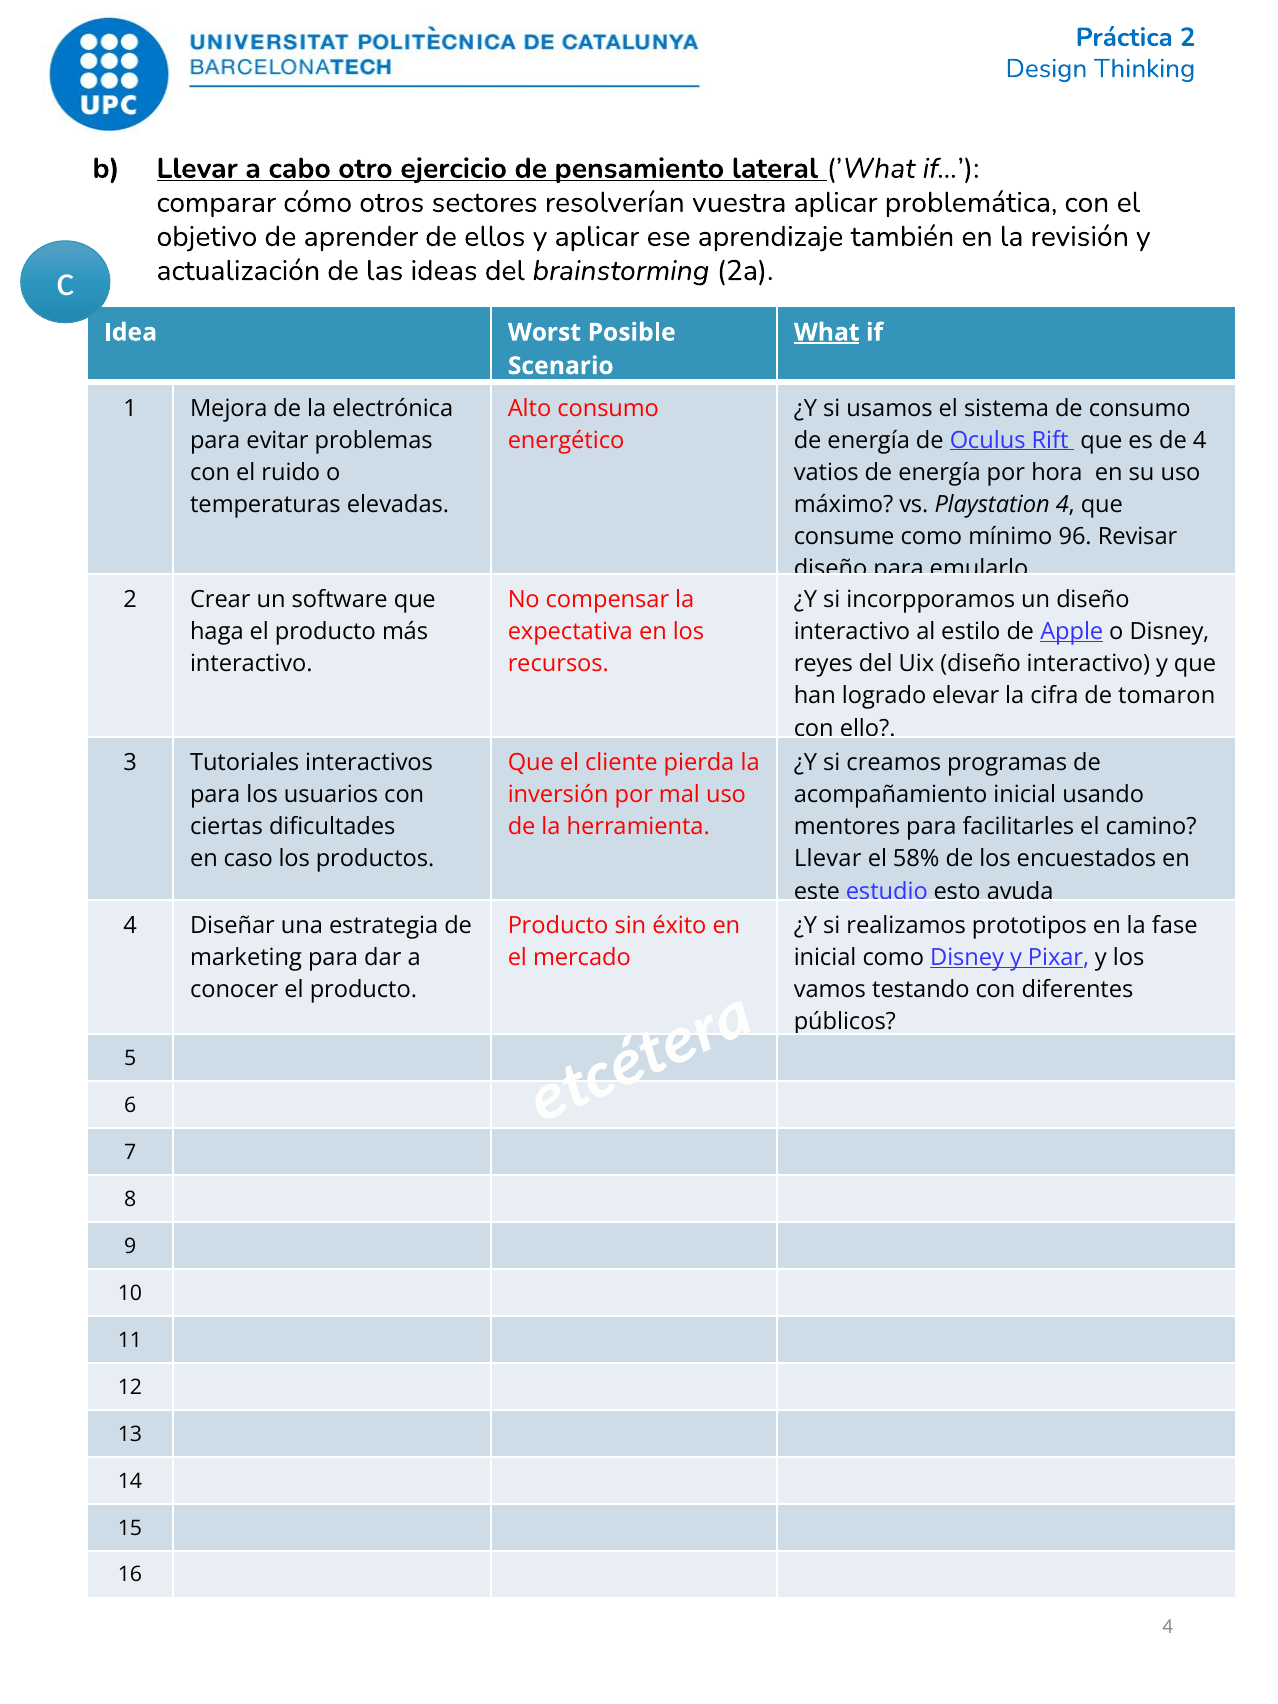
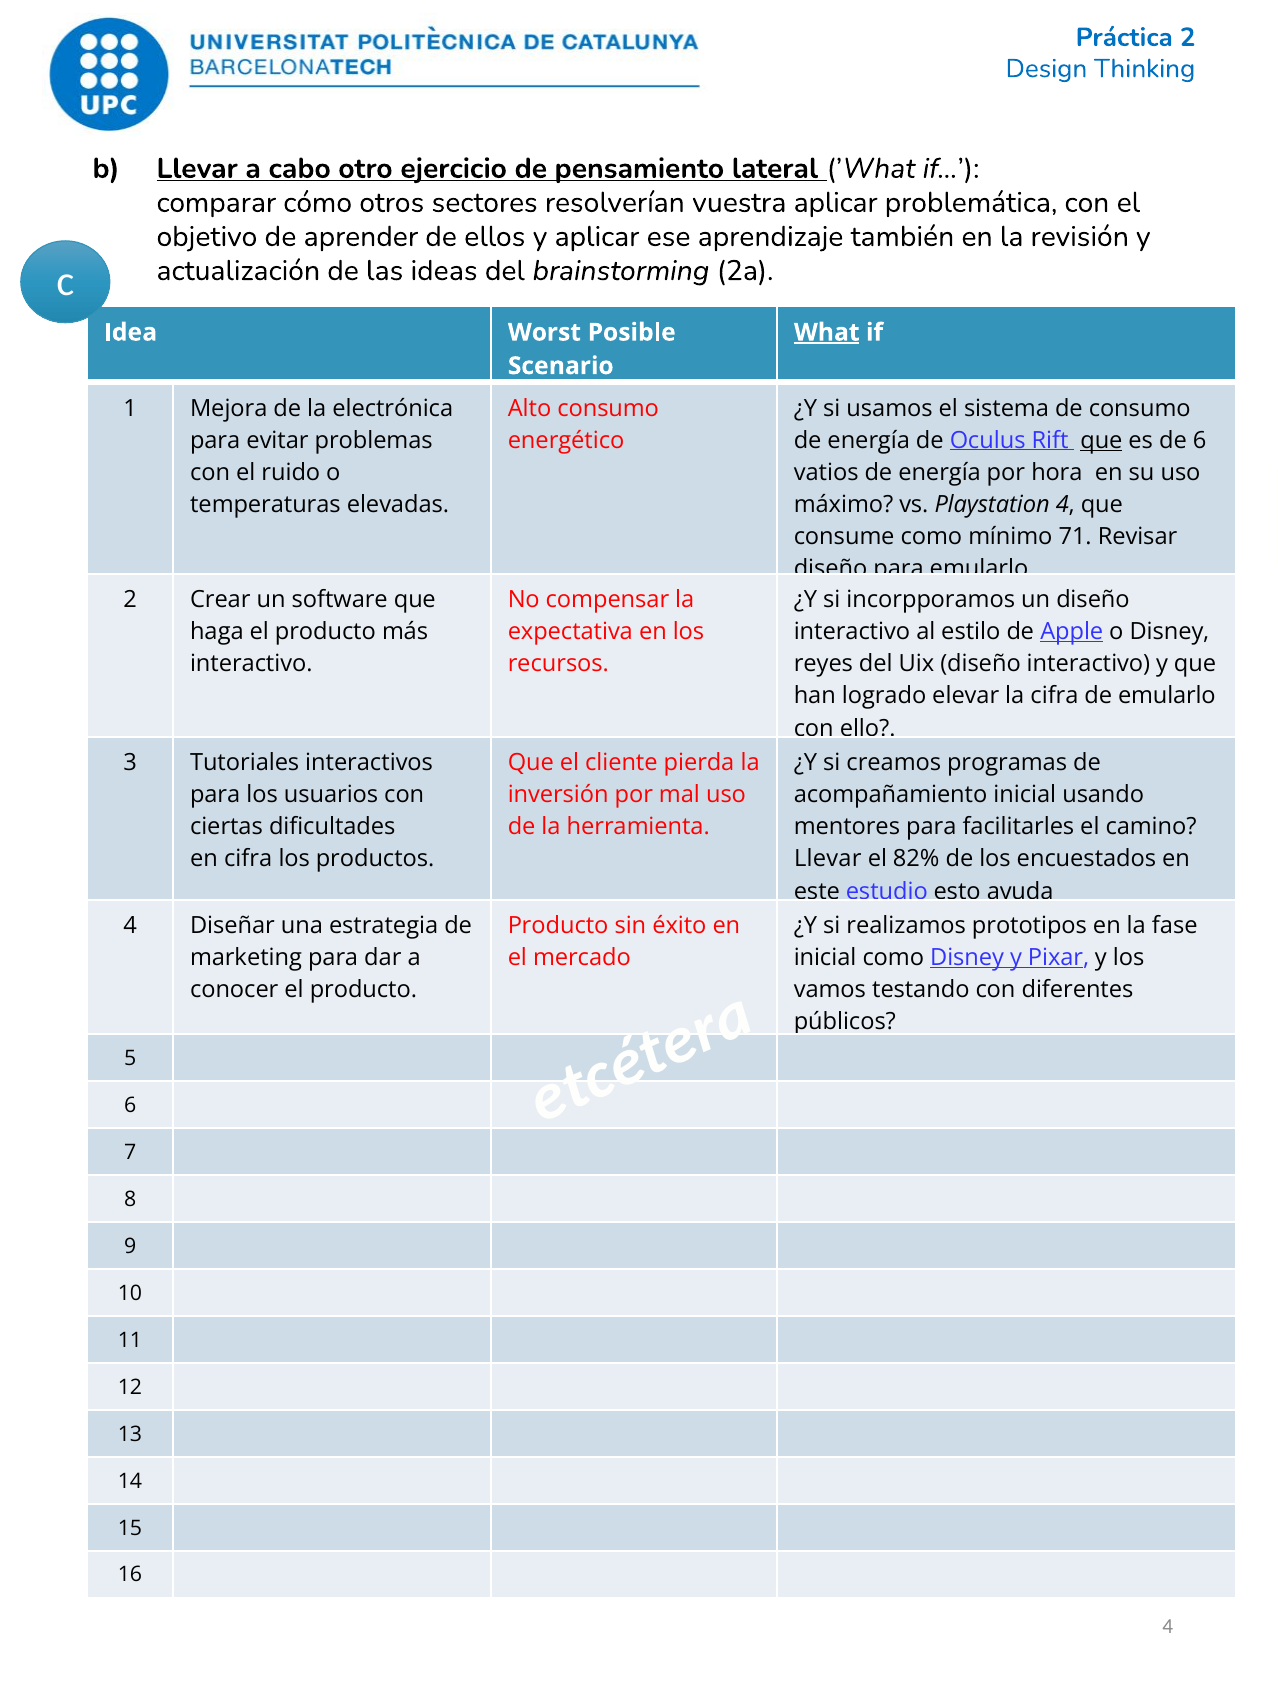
que underline: none -> present (1101, 440)
de 4: 4 -> 6 (1200, 440)
96: 96 -> 71 (1075, 537)
de tomaron: tomaron -> emularlo (1167, 696)
en caso: caso -> cifra (248, 859)
58%: 58% -> 82% (916, 859)
